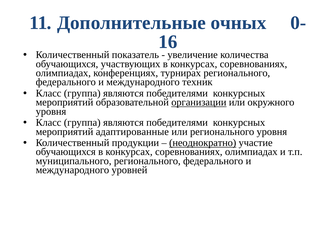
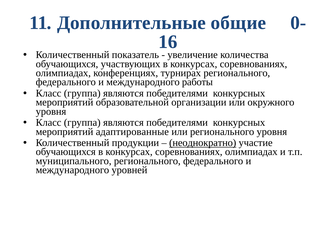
очных: очных -> общие (238, 23)
техник: техник -> работы (197, 82)
организации underline: present -> none (199, 102)
